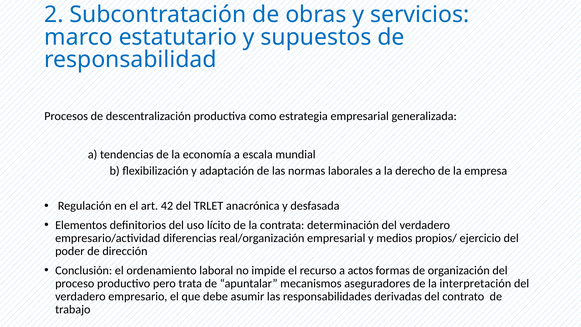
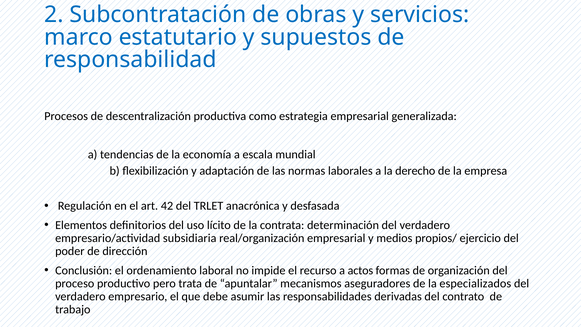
diferencias: diferencias -> subsidiaria (190, 238)
interpretación: interpretación -> especializados (475, 283)
